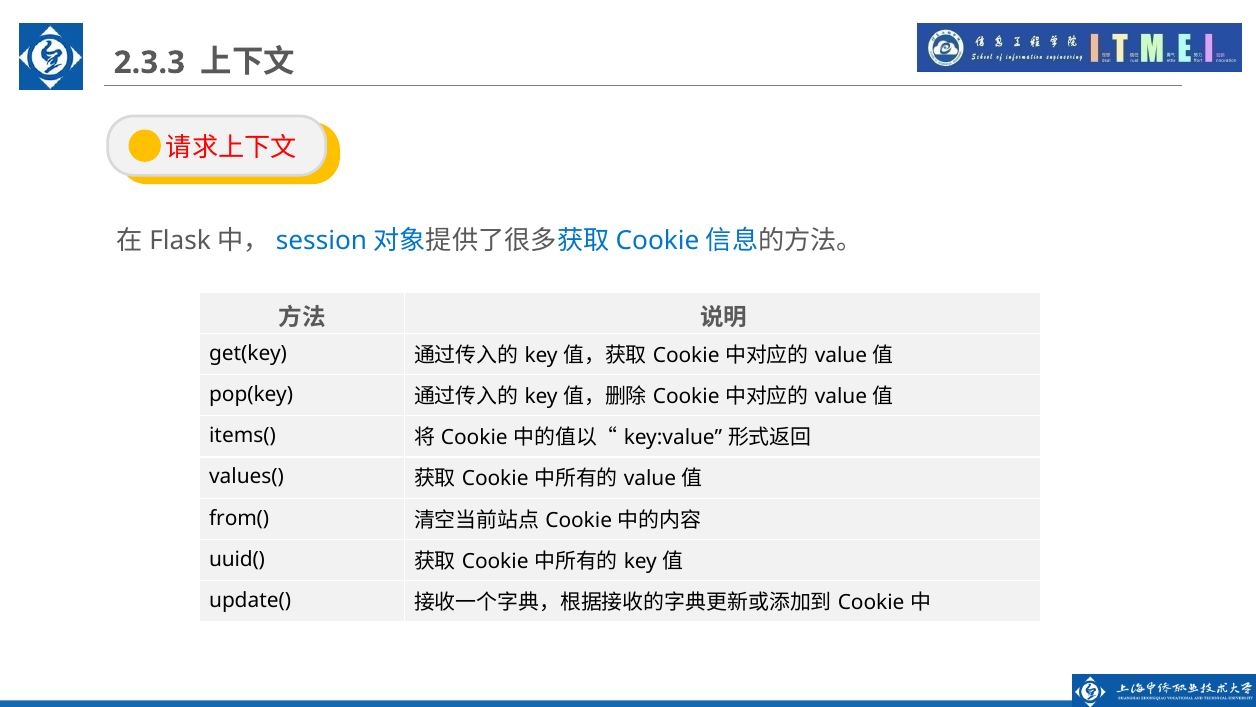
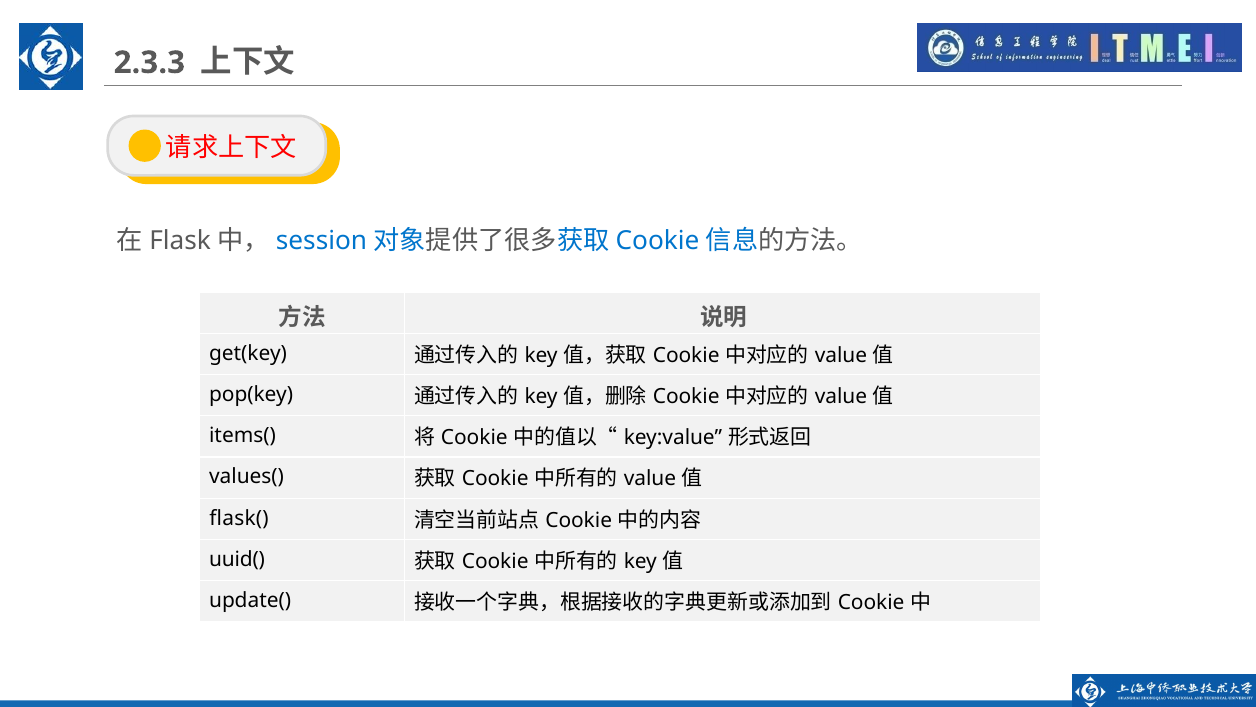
from(: from( -> flask( (239, 518)
